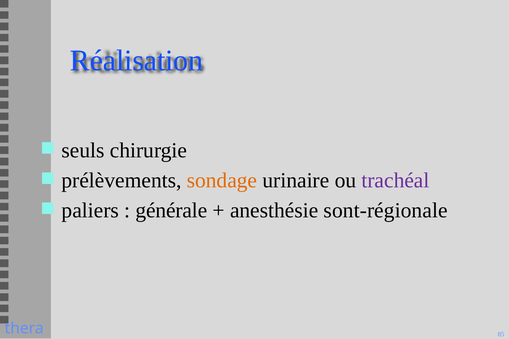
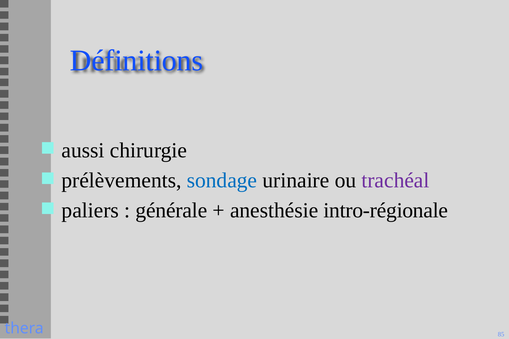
Réalisation: Réalisation -> Définitions (137, 60)
seuls: seuls -> aussi (83, 150)
sondage colour: orange -> blue (222, 180)
sont-régionale: sont-régionale -> intro-régionale (386, 210)
